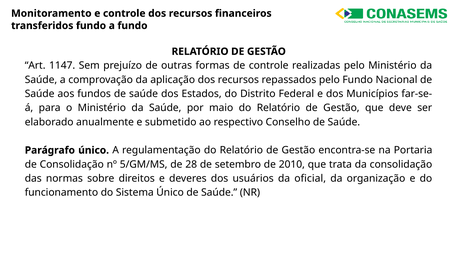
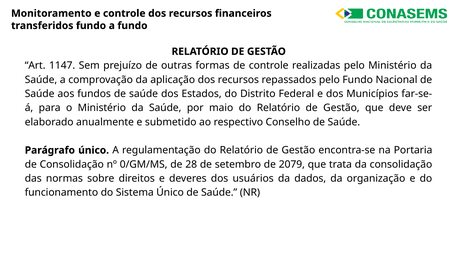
5/GM/MS: 5/GM/MS -> 0/GM/MS (144, 165)
2010: 2010 -> 2079 (292, 165)
oficial: oficial -> dados (310, 179)
